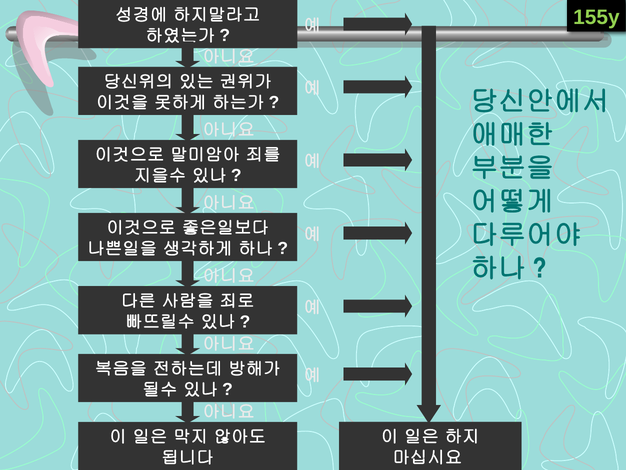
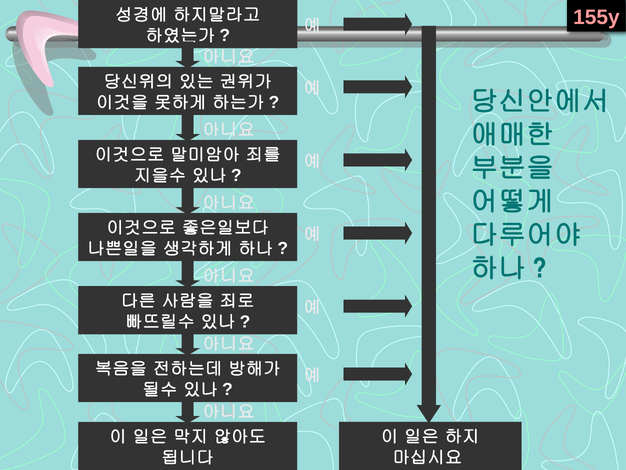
155y colour: light green -> pink (596, 17)
